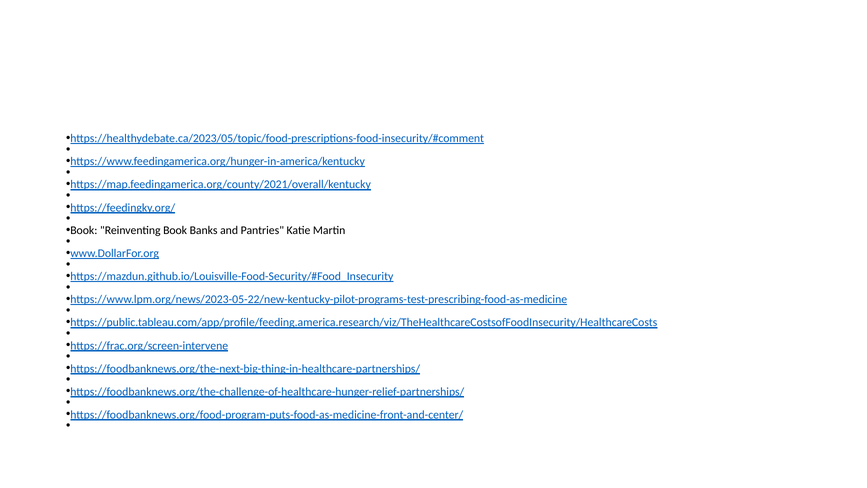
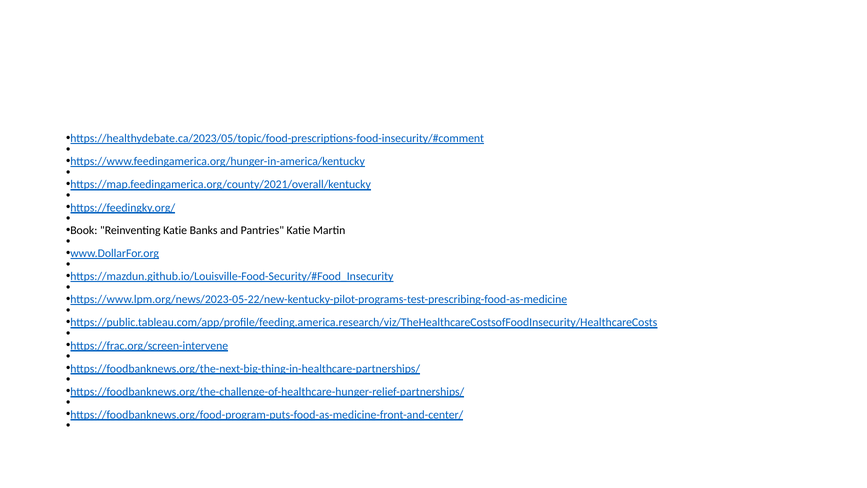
Reinventing Book: Book -> Katie (175, 230)
